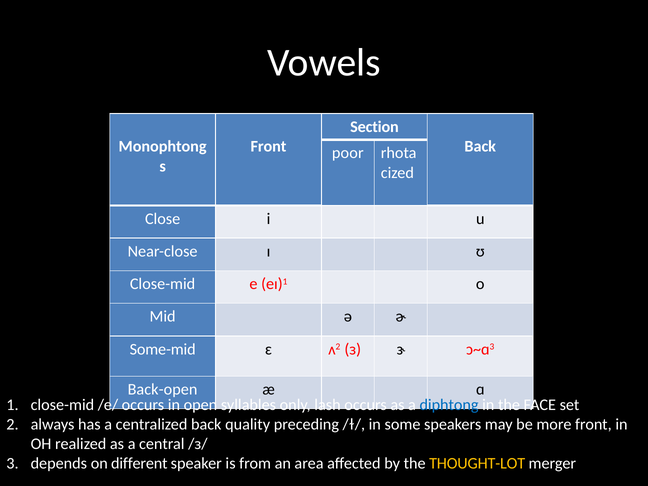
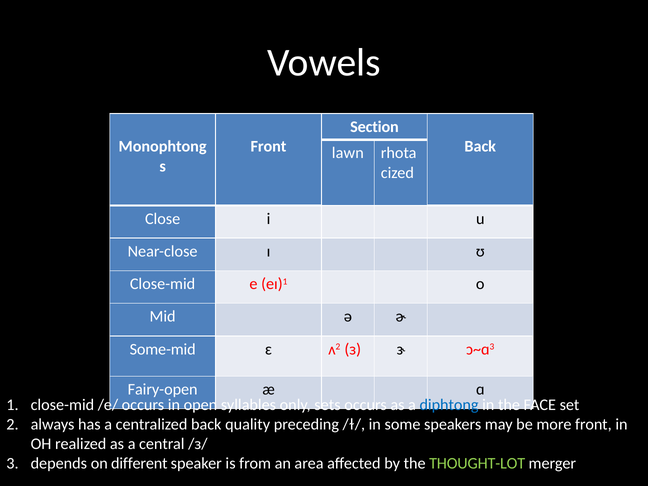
poor: poor -> lawn (348, 153)
Back-open: Back-open -> Fairy-open (163, 390)
lash: lash -> sets (328, 405)
THOUGHT-LOT colour: yellow -> light green (477, 463)
